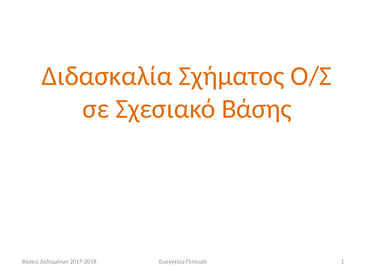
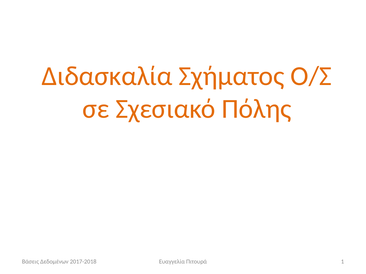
Βάσης: Βάσης -> Πόλης (257, 109)
